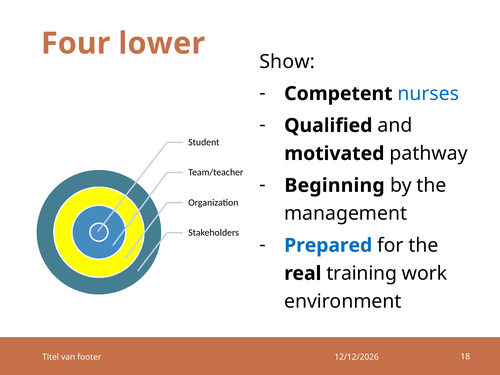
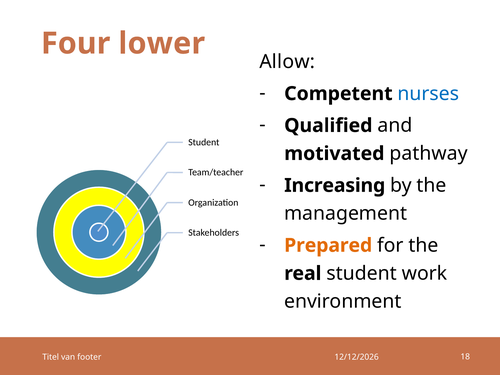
Show: Show -> Allow (287, 62)
Beginning: Beginning -> Increasing (335, 185)
Prepared colour: blue -> orange (328, 245)
real training: training -> student (362, 273)
